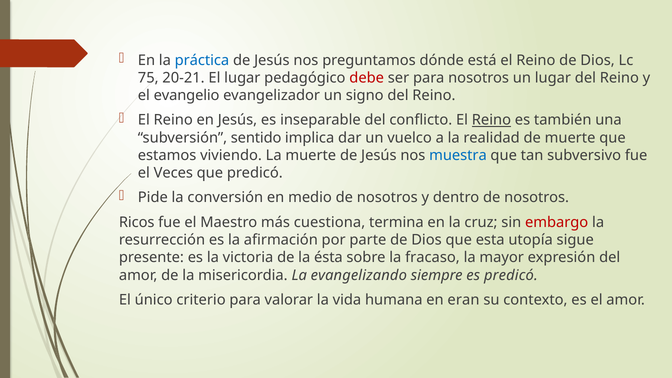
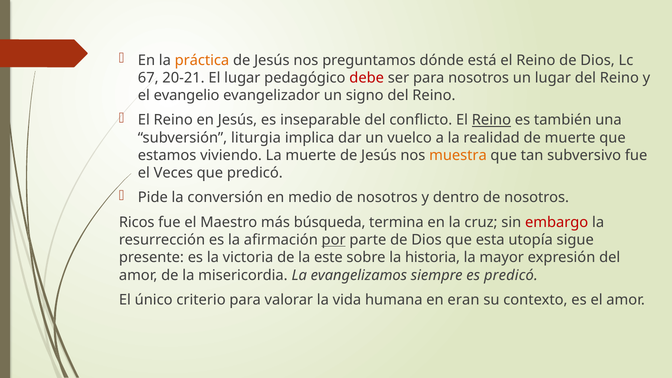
práctica colour: blue -> orange (202, 60)
75: 75 -> 67 (148, 78)
sentido: sentido -> liturgia (256, 138)
muestra colour: blue -> orange (458, 155)
cuestiona: cuestiona -> búsqueda (330, 222)
por underline: none -> present (334, 240)
ésta: ésta -> este (328, 258)
fracaso: fracaso -> historia (433, 258)
evangelizando: evangelizando -> evangelizamos (359, 275)
